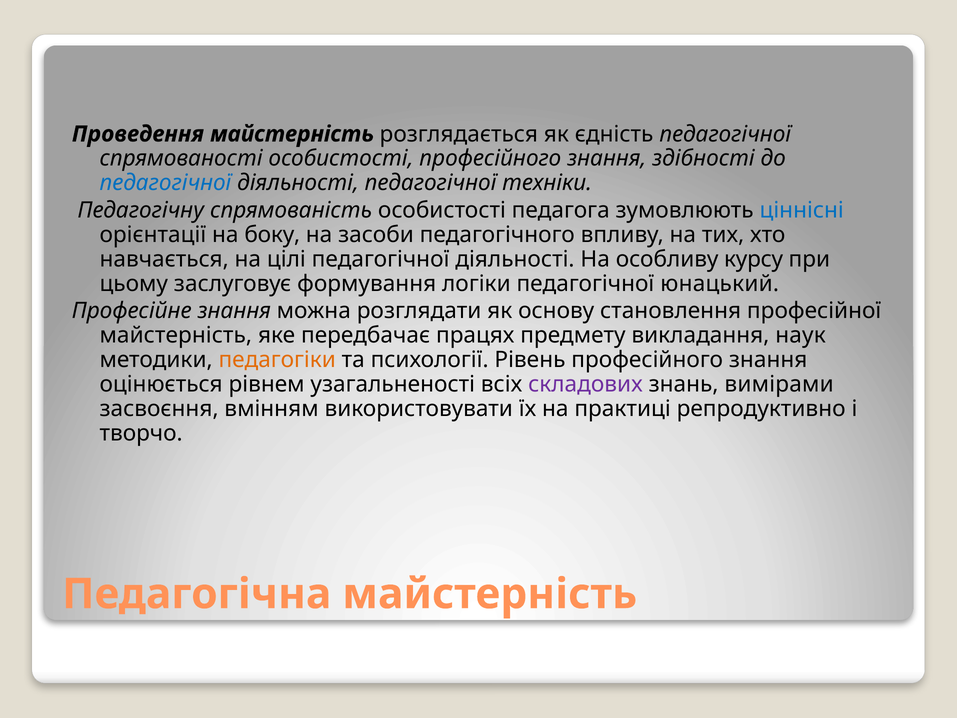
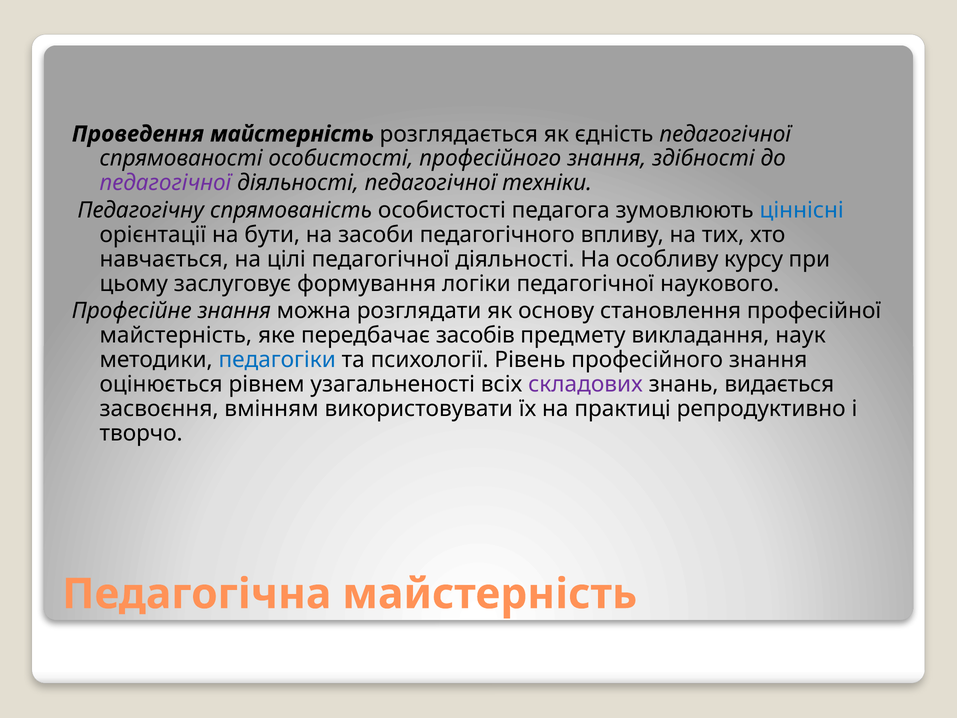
педагогічної colour: blue -> purple (165, 183)
боку: боку -> бути (272, 235)
юнацький: юнацький -> наукового (720, 283)
працях: працях -> засобів (475, 335)
педагогіки colour: orange -> blue (277, 360)
вимірами: вимірами -> видається (779, 384)
